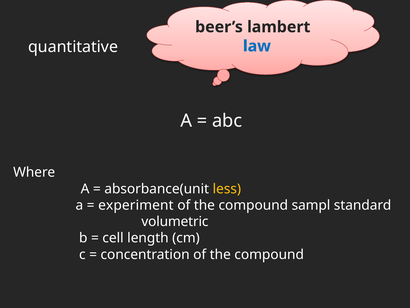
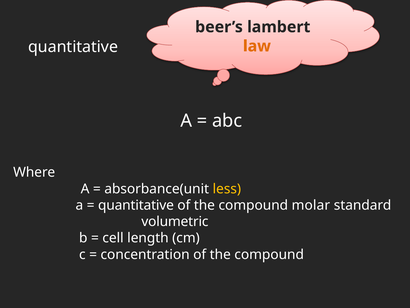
law colour: blue -> orange (257, 46)
experiment: experiment -> quantitative (136, 205)
sampl: sampl -> molar (311, 205)
